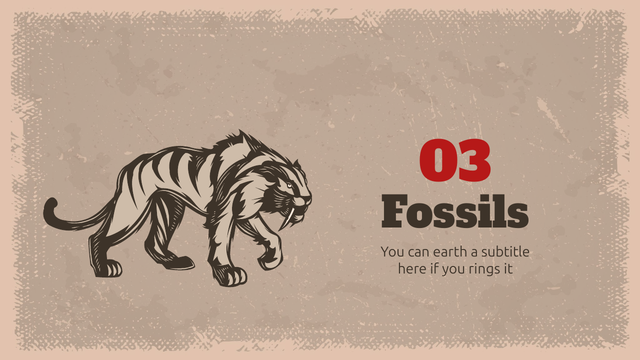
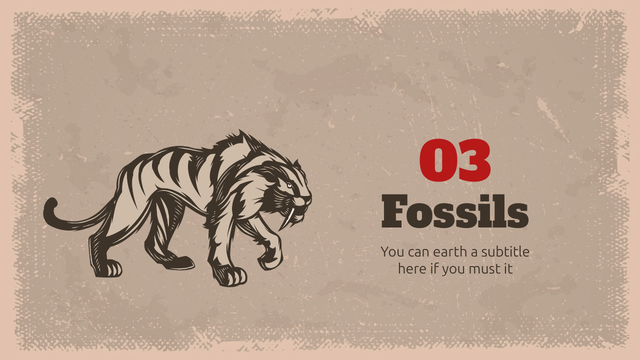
rings: rings -> must (485, 269)
